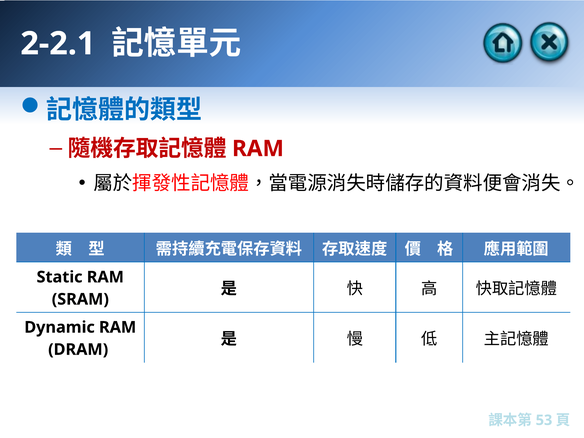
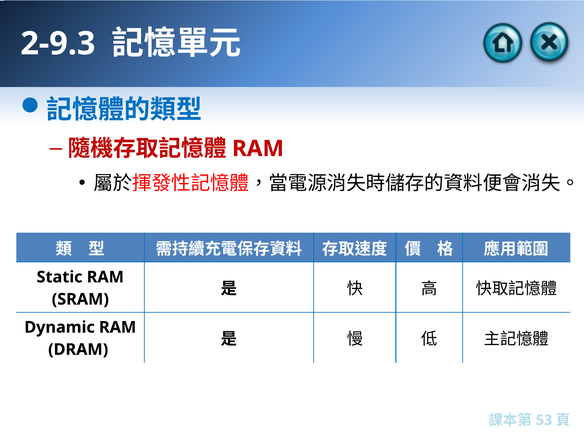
2-2.1: 2-2.1 -> 2-9.3 (58, 44)
